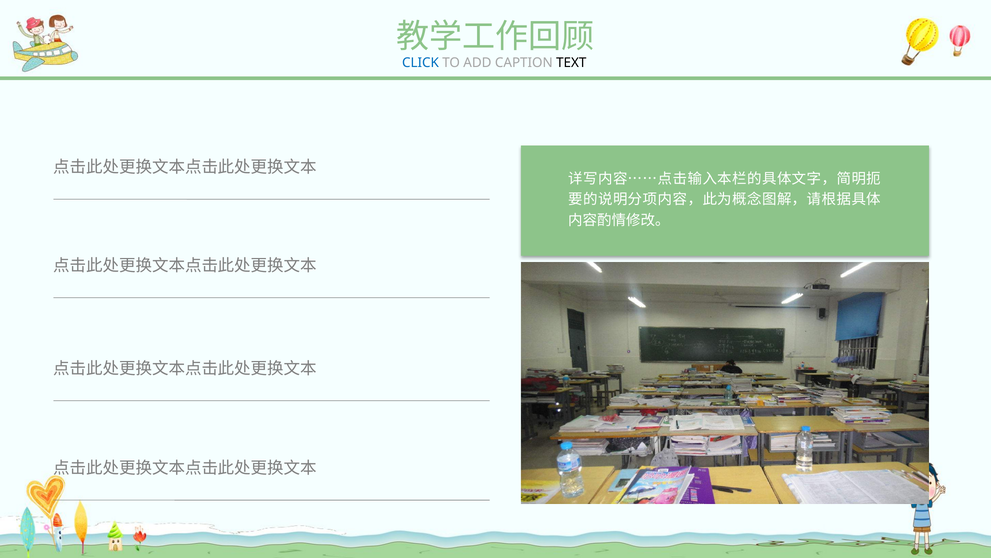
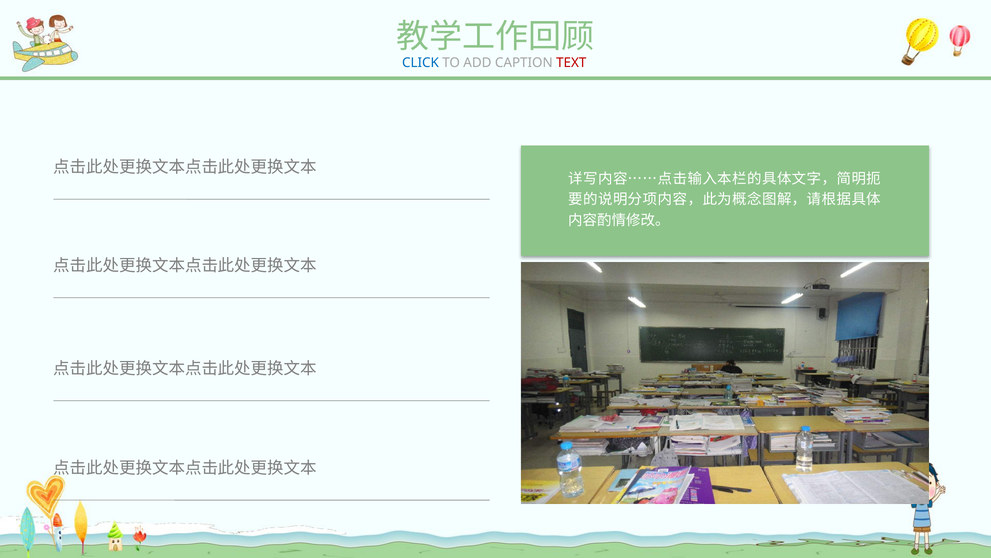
TEXT colour: black -> red (571, 63)
